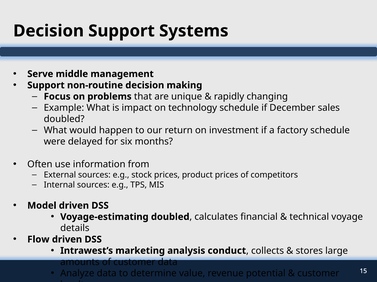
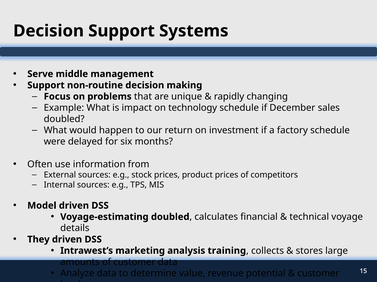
Flow: Flow -> They (38, 240)
conduct: conduct -> training (227, 251)
